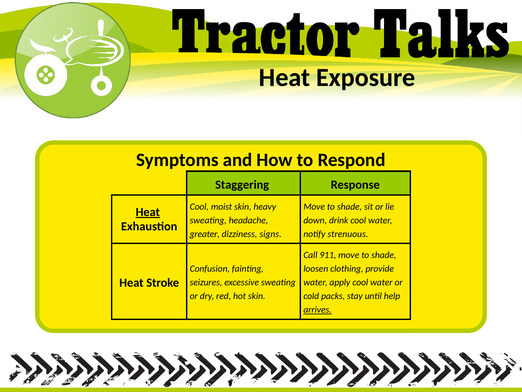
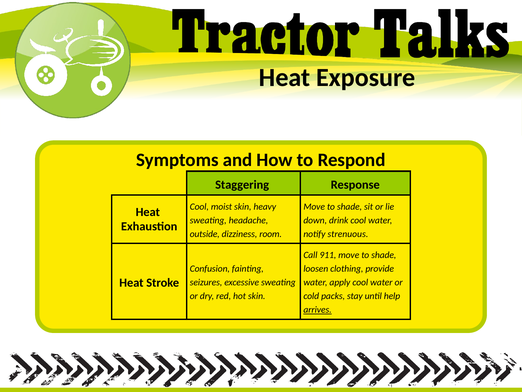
Heat underline: present -> none (148, 212)
greater: greater -> outside (205, 234)
signs: signs -> room (271, 234)
